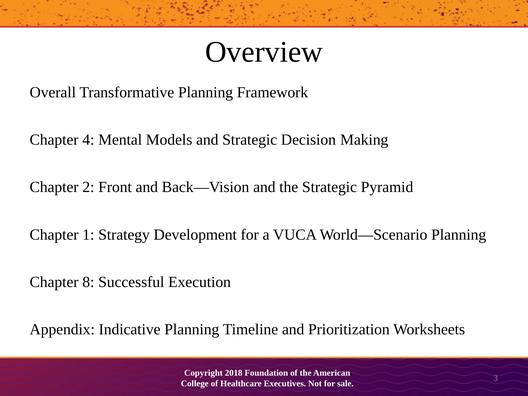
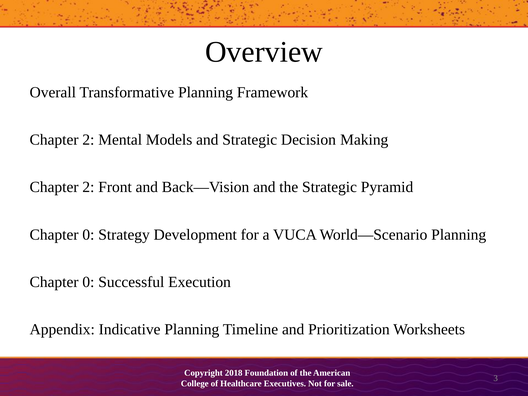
4: 4 -> 2 (88, 140)
1: 1 -> 0 (88, 235)
8: 8 -> 0 (88, 282)
